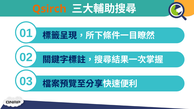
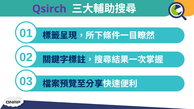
Qsirch colour: orange -> purple (49, 9)
